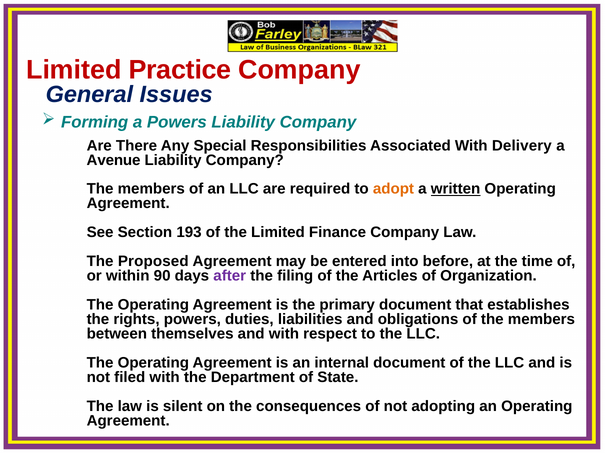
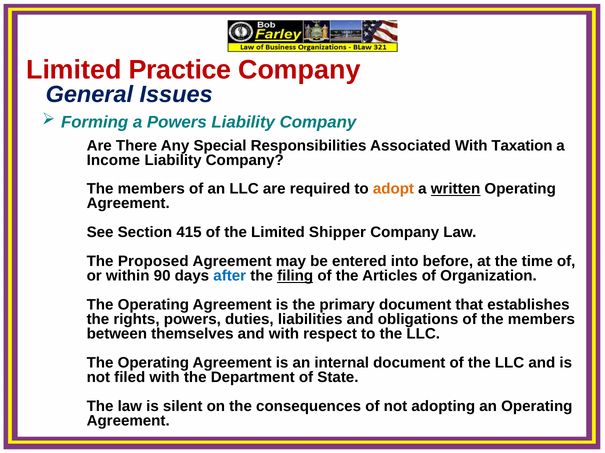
Delivery: Delivery -> Taxation (522, 146)
Avenue: Avenue -> Income (113, 160)
193: 193 -> 415 (189, 233)
Finance: Finance -> Shipper (337, 233)
after colour: purple -> blue (230, 276)
filing underline: none -> present (295, 276)
